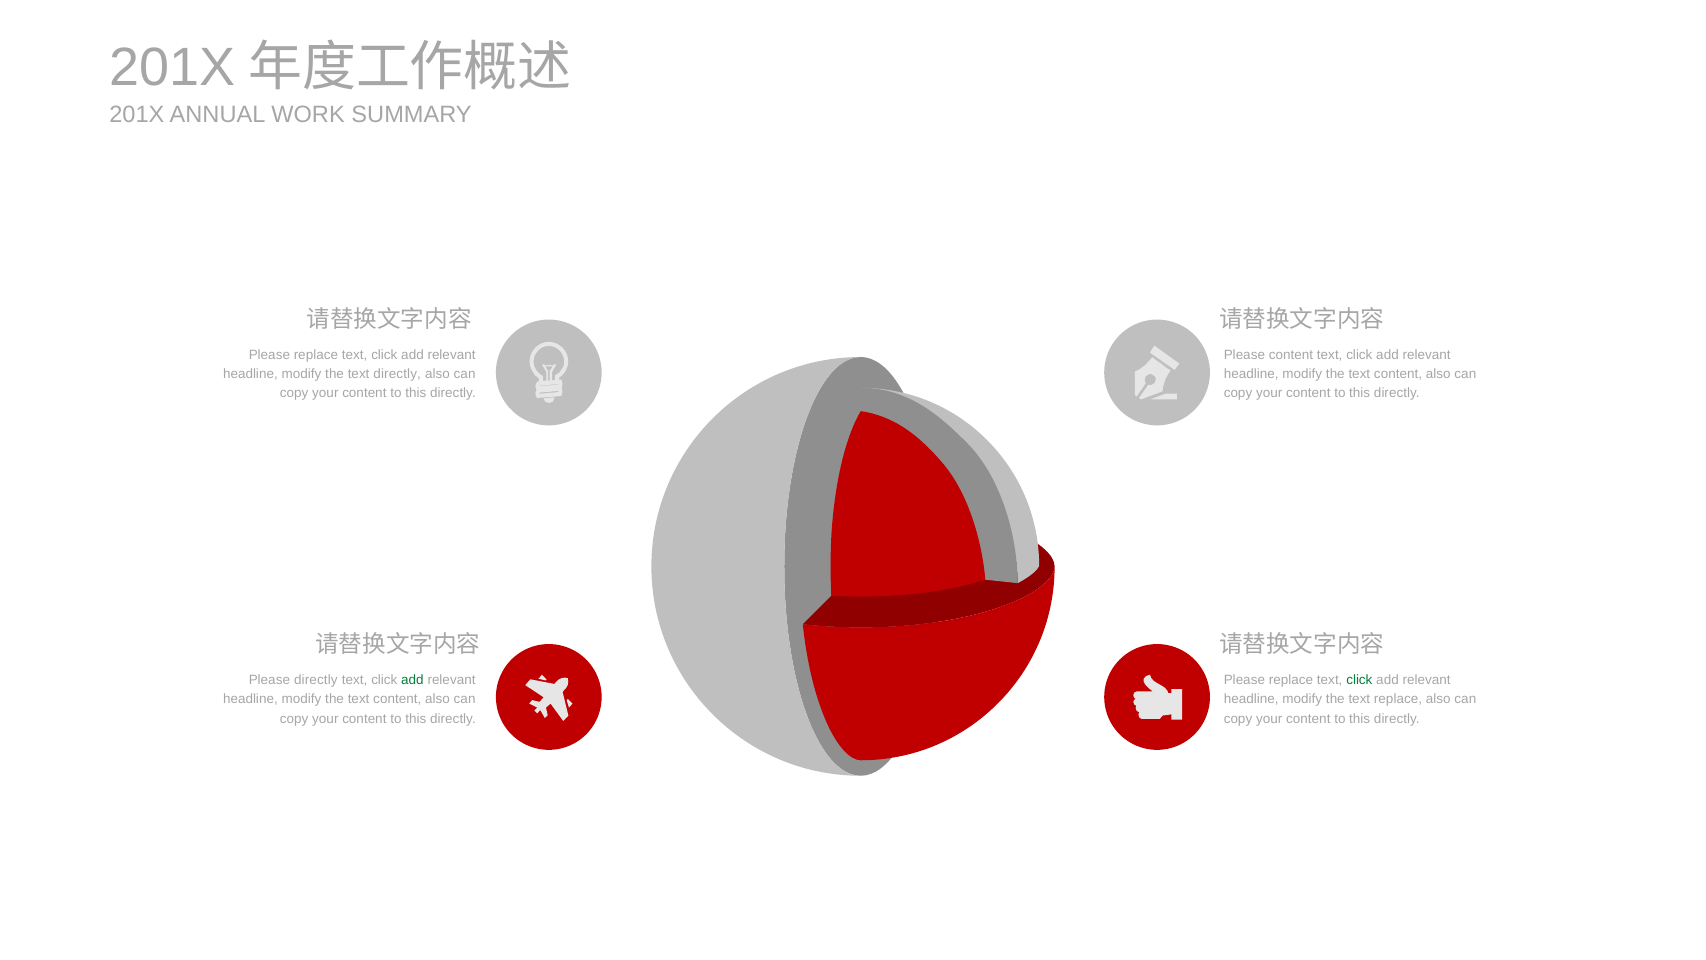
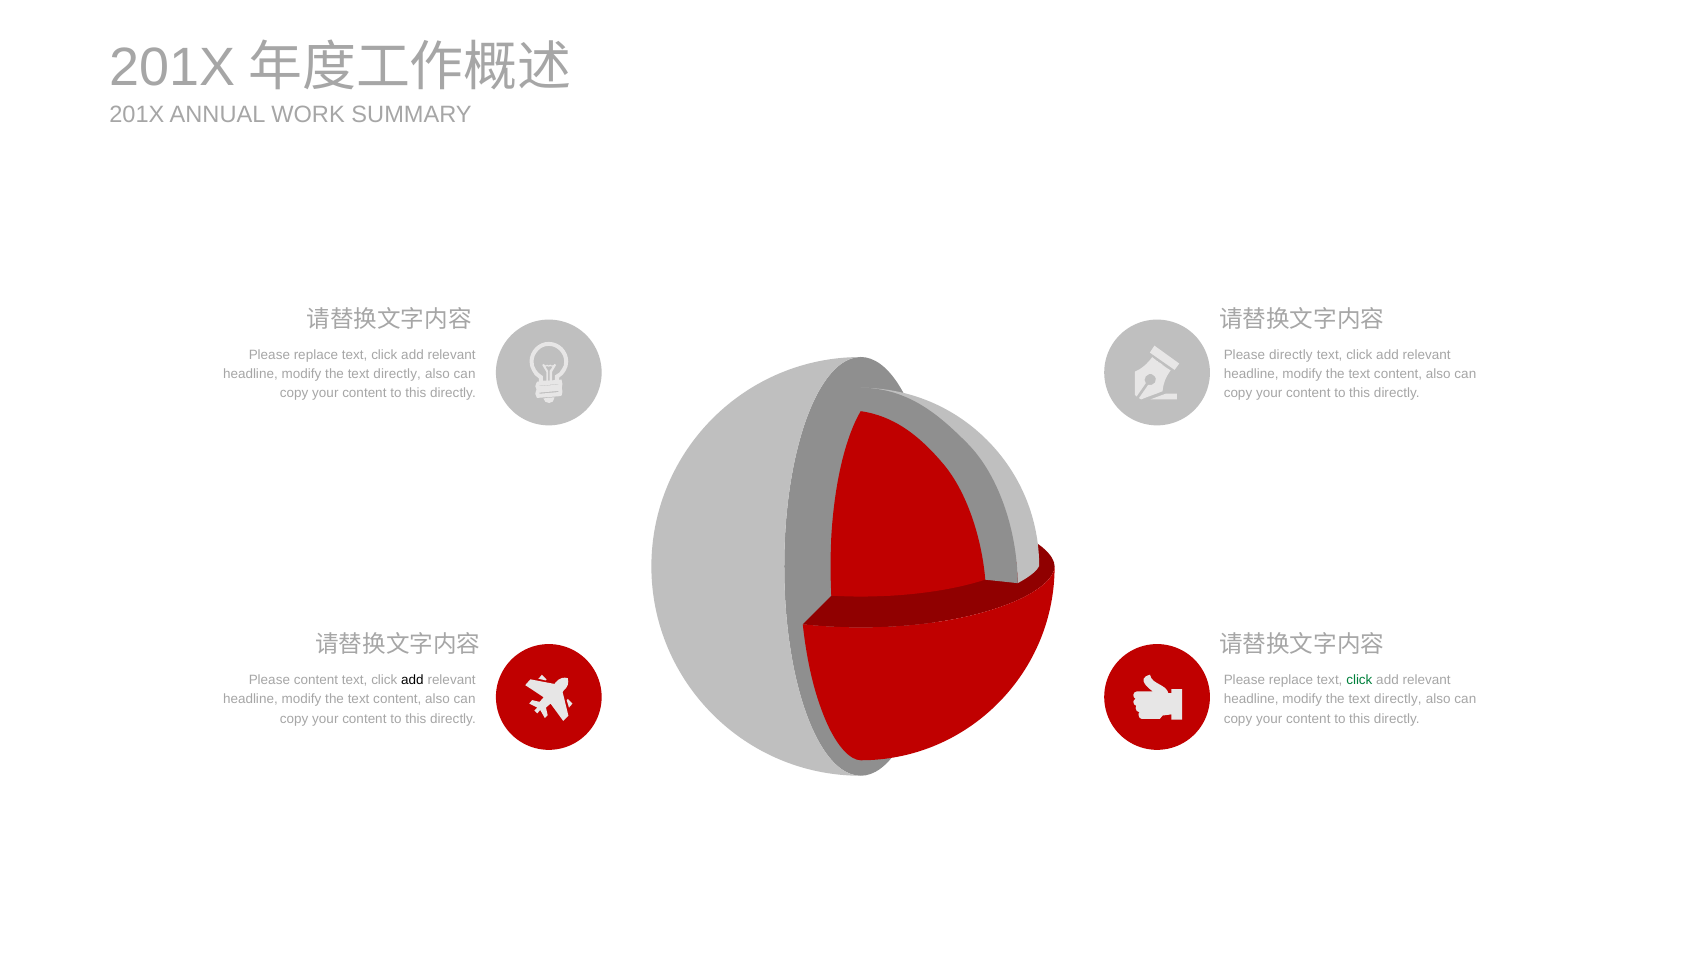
Please content: content -> directly (1291, 355)
Please directly: directly -> content (316, 680)
add colour: green -> black (412, 680)
replace: replace -> directly (1398, 699)
